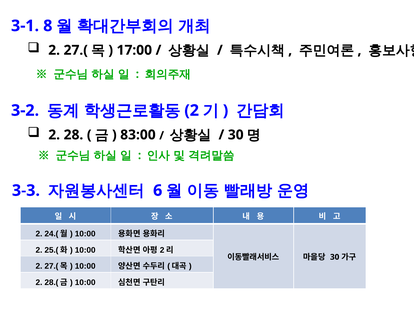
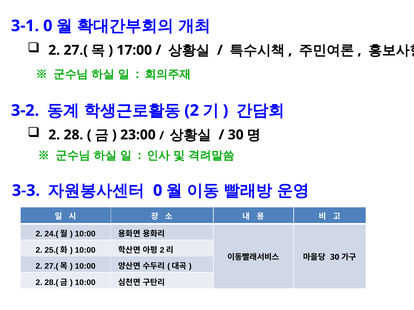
3-1 8: 8 -> 0 (48, 26)
83:00: 83:00 -> 23:00 (138, 135)
6: 6 -> 0 (158, 191)
